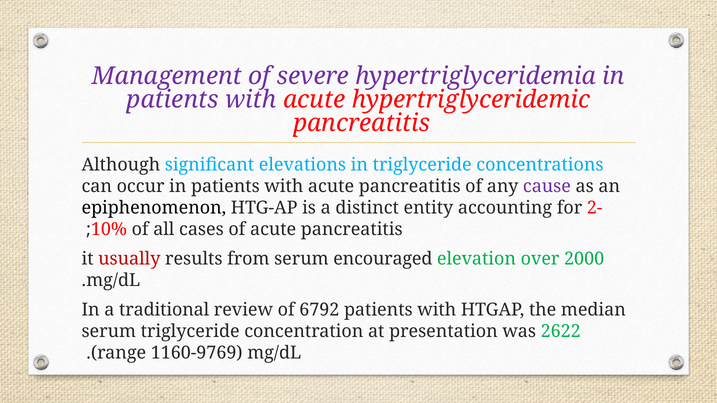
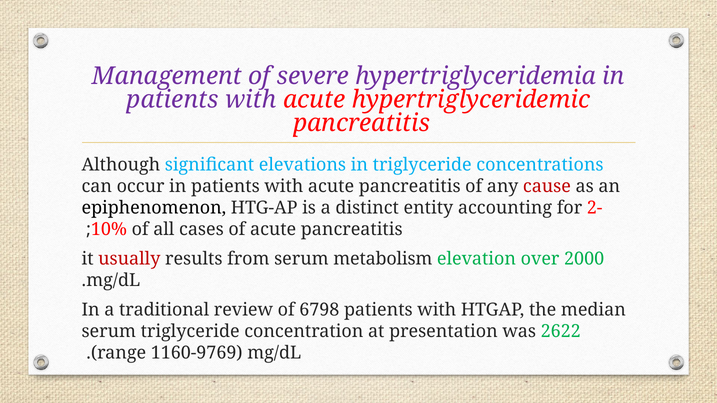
cause colour: purple -> red (547, 187)
encouraged: encouraged -> metabolism (383, 259)
6792: 6792 -> 6798 (319, 310)
